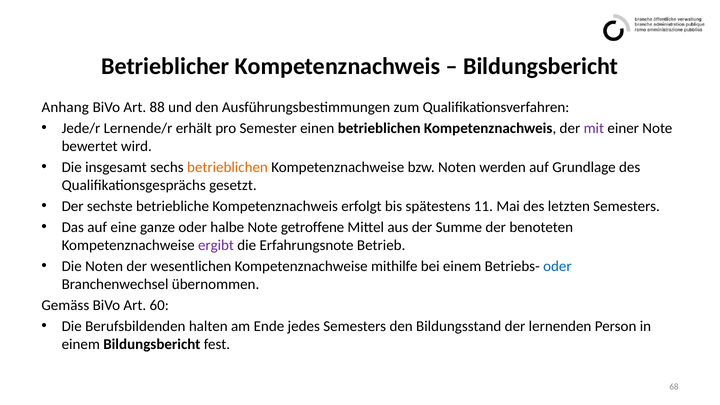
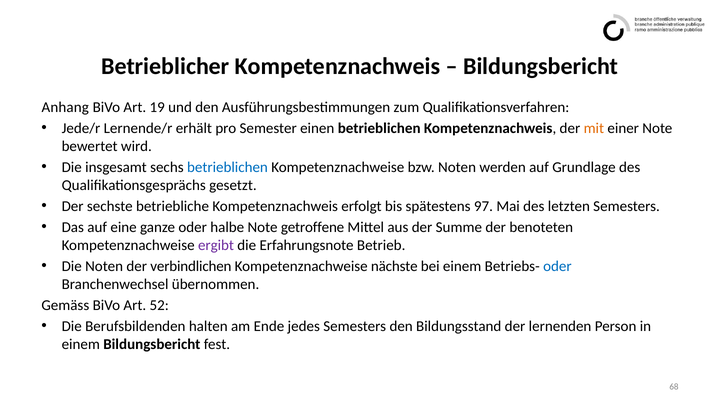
88: 88 -> 19 (157, 107)
mit colour: purple -> orange (594, 128)
betrieblichen colour: orange -> blue (227, 167)
11: 11 -> 97 (483, 206)
wesentlichen: wesentlichen -> verbindlichen (191, 266)
mithilfe: mithilfe -> nächste (394, 266)
60: 60 -> 52 (159, 305)
